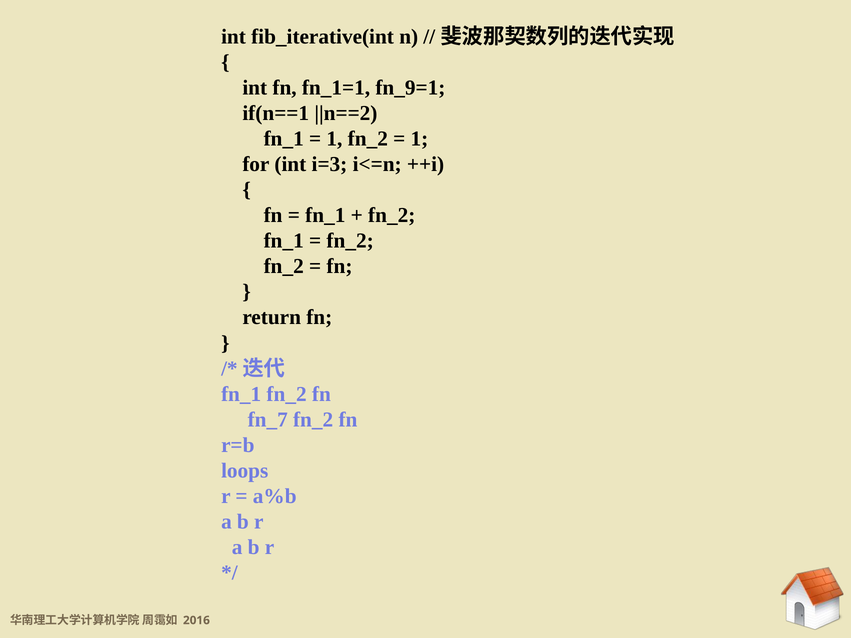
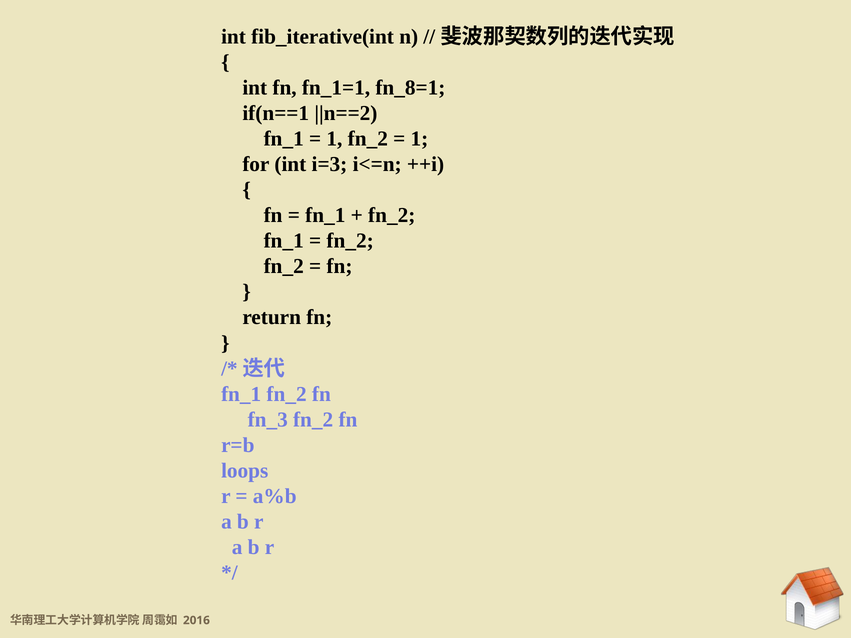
fn_9=1: fn_9=1 -> fn_8=1 (410, 88)
fn_7: fn_7 -> fn_3 (268, 420)
